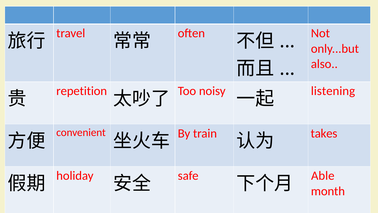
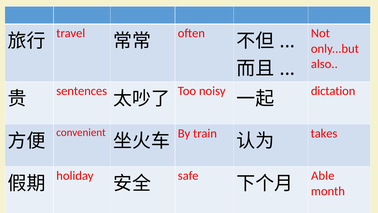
repetition: repetition -> sentences (82, 91)
listening: listening -> dictation (333, 91)
